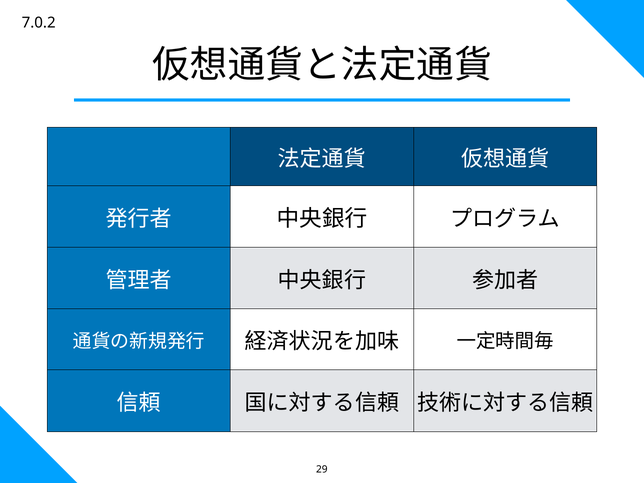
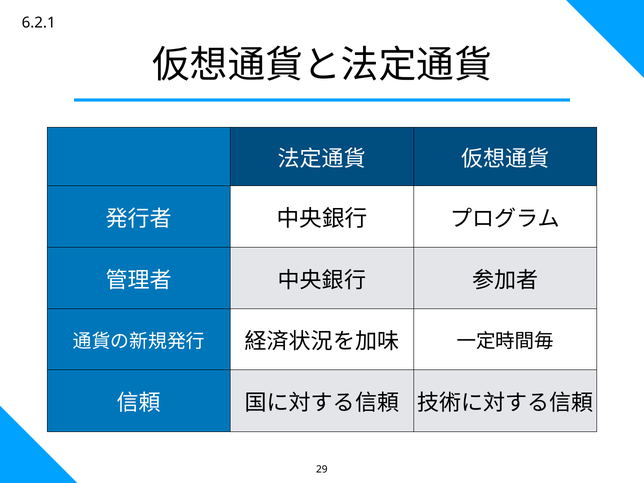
7.0.2: 7.0.2 -> 6.2.1 (39, 23)
